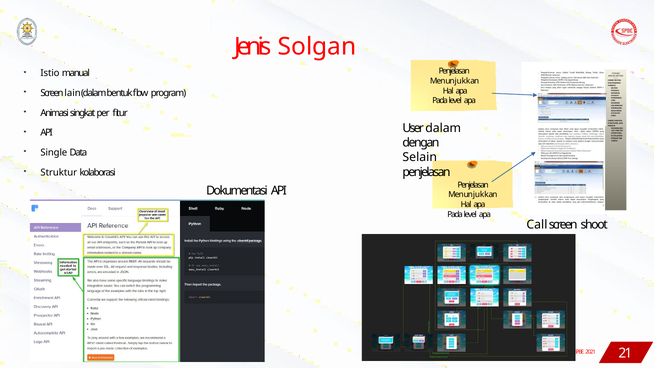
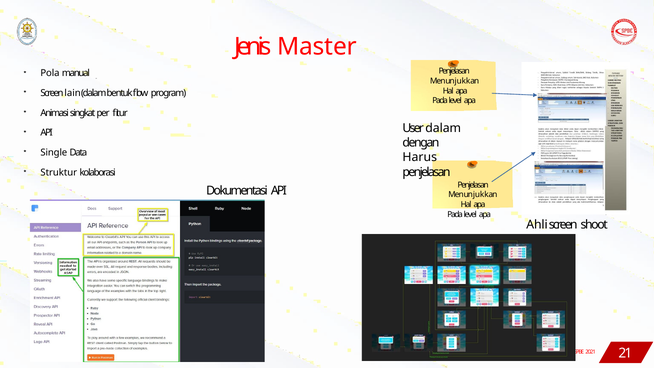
Solgan: Solgan -> Master (317, 46)
Istio: Istio -> Pola (50, 73)
Selain: Selain -> Harus (420, 157)
Call: Call -> Ahli (537, 225)
